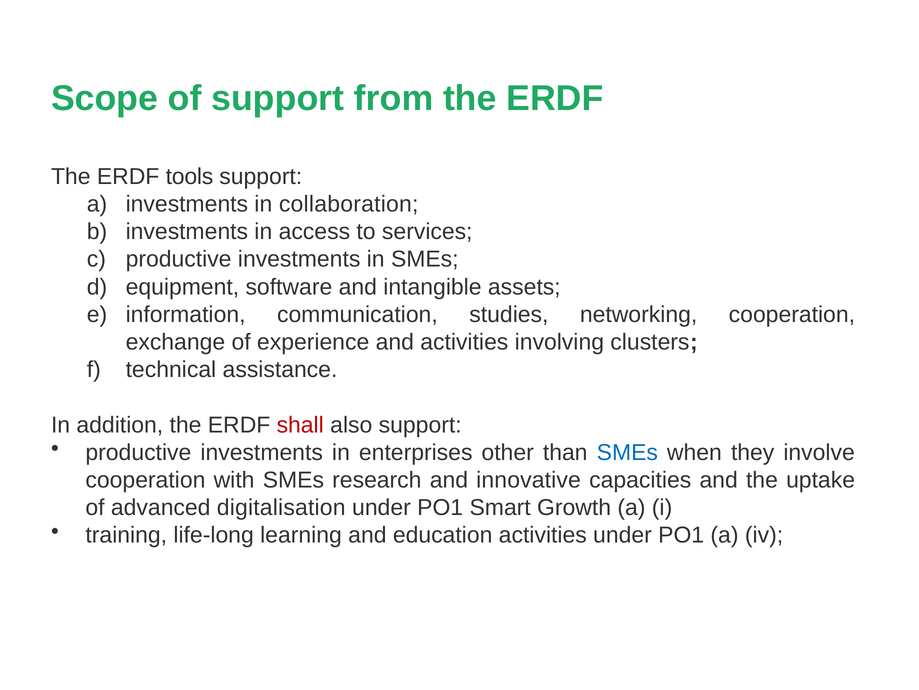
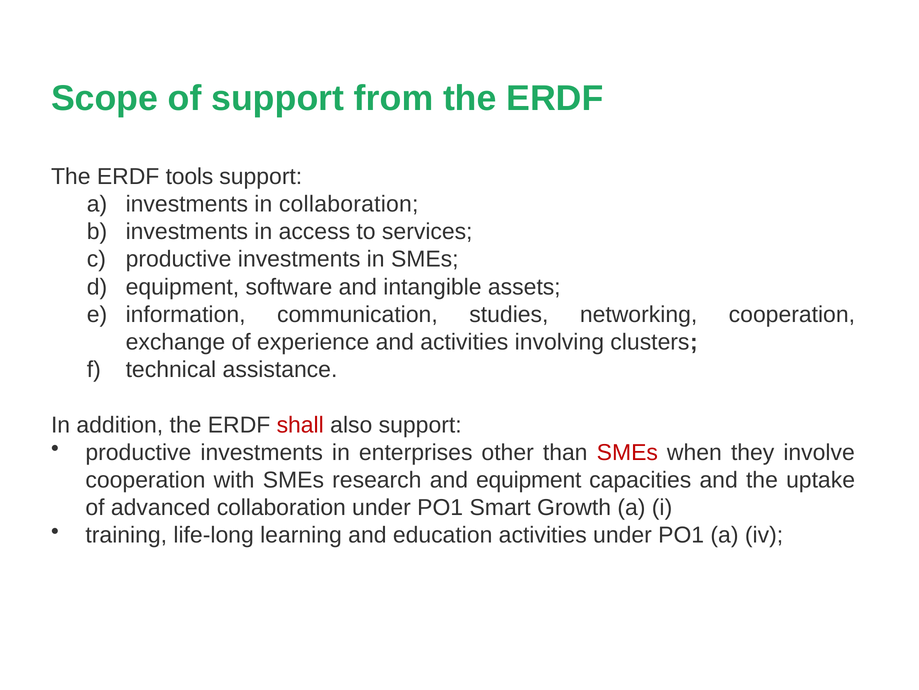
SMEs colour: blue -> red (627, 452)
and innovative: innovative -> equipment (529, 480)
advanced digitalisation: digitalisation -> collaboration (281, 507)
